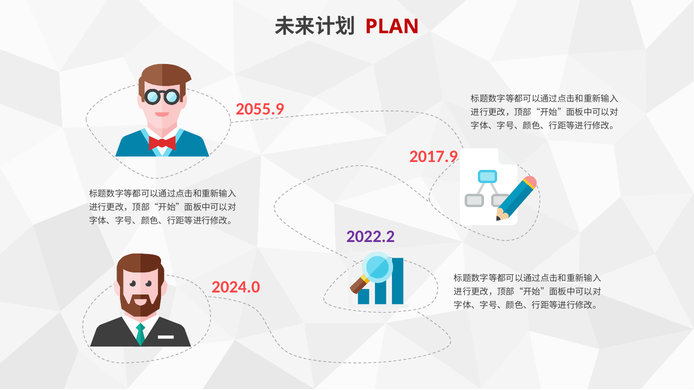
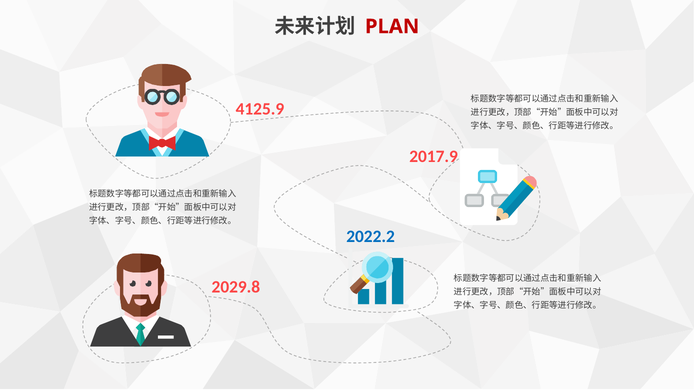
2055.9: 2055.9 -> 4125.9 (260, 109)
2022.2 colour: purple -> blue (371, 237)
2024.0: 2024.0 -> 2029.8 (236, 287)
